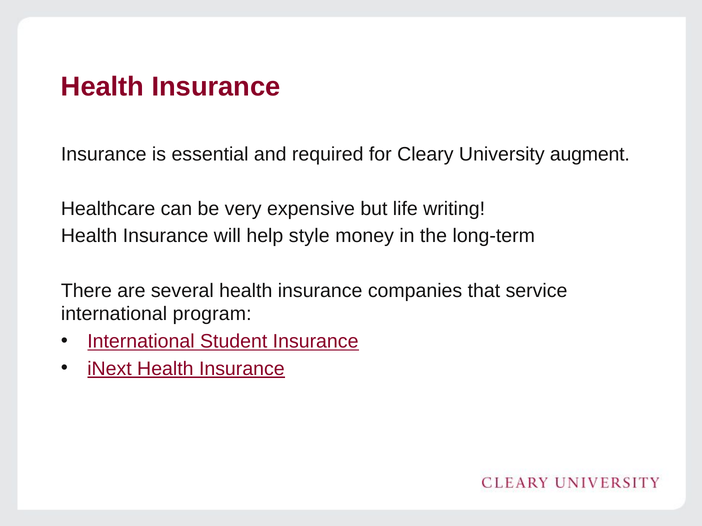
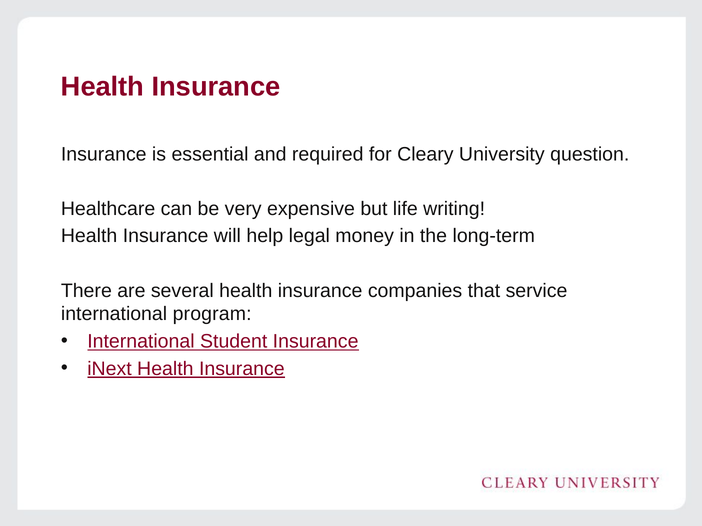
augment: augment -> question (590, 154)
style: style -> legal (309, 236)
